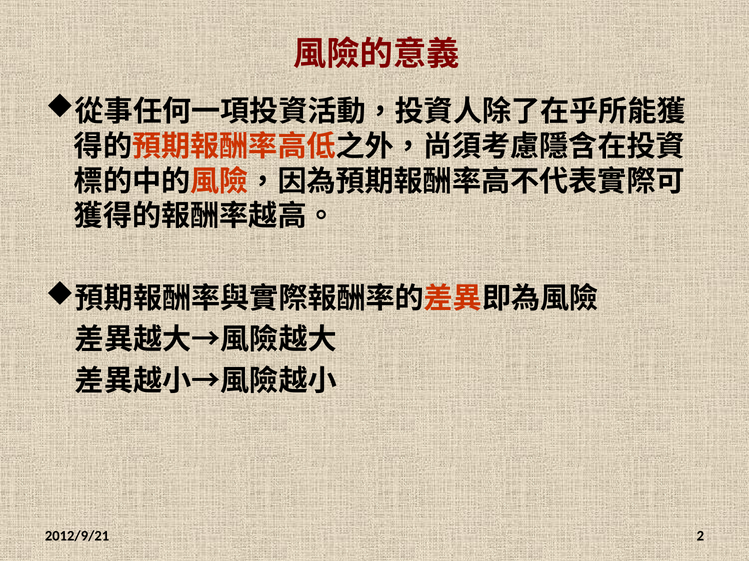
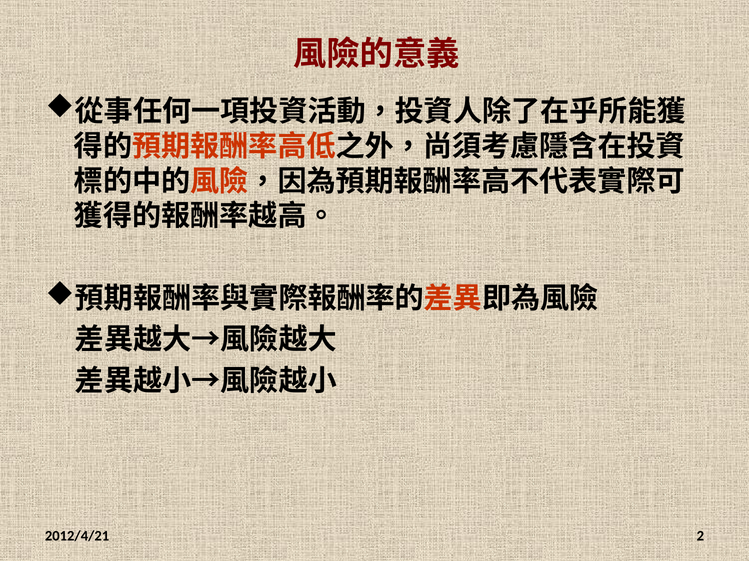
2012/9/21: 2012/9/21 -> 2012/4/21 (77, 537)
